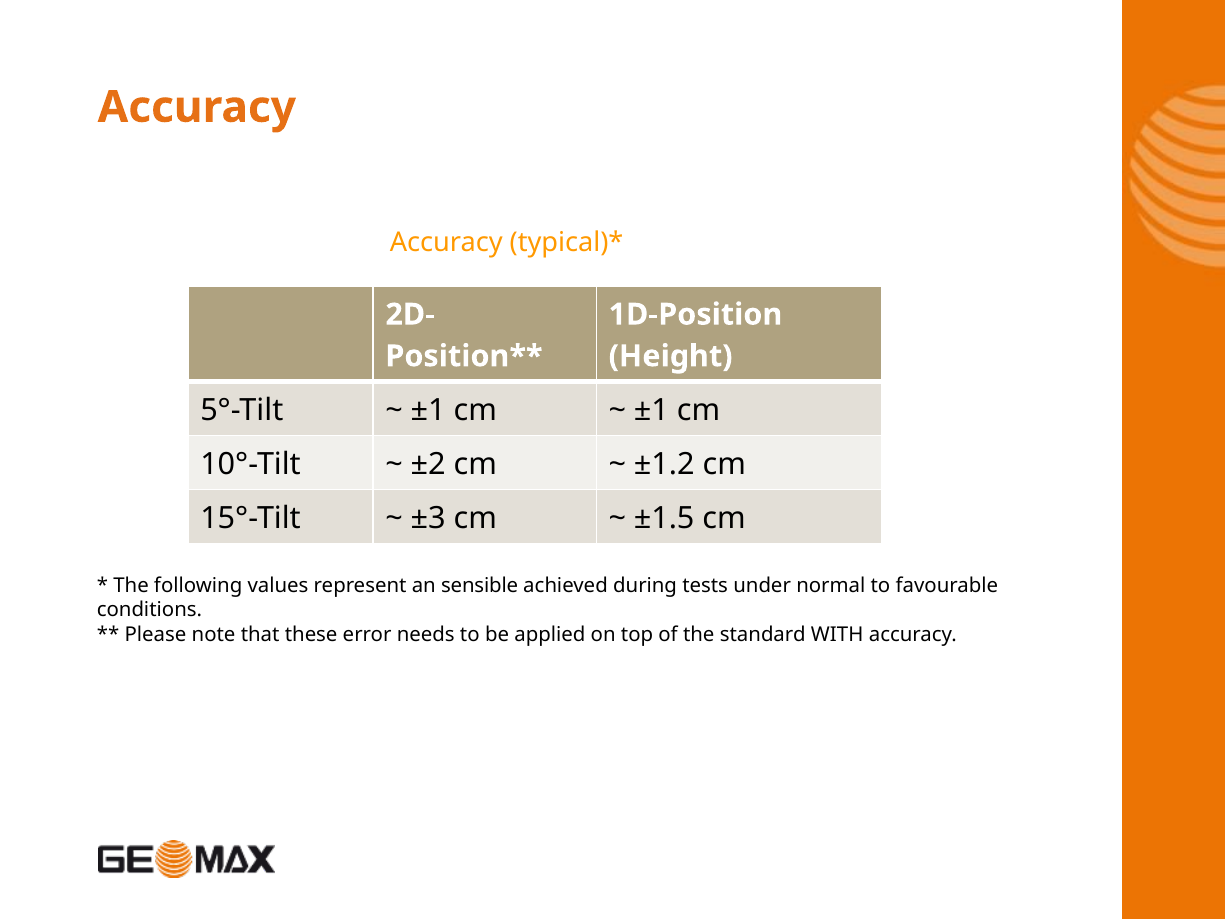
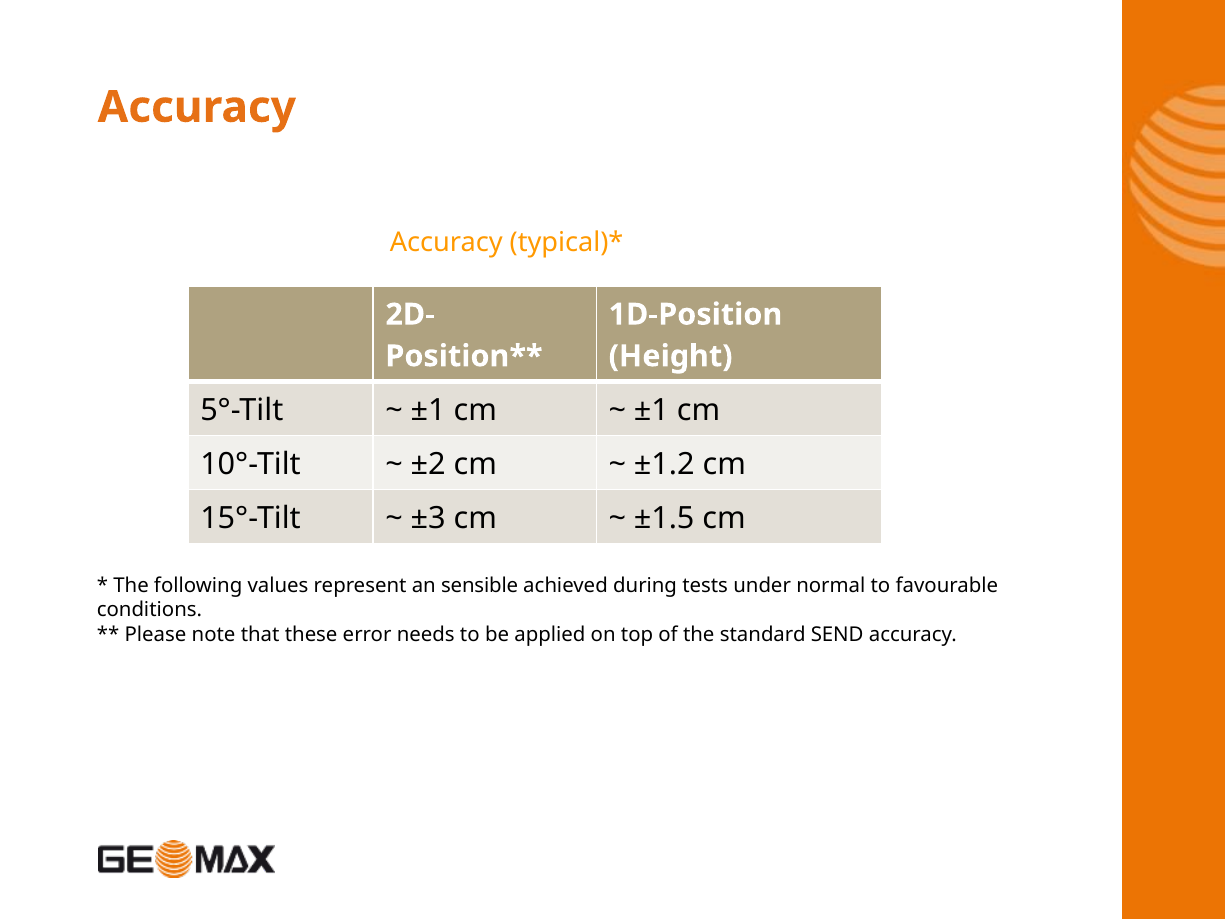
WITH: WITH -> SEND (837, 634)
